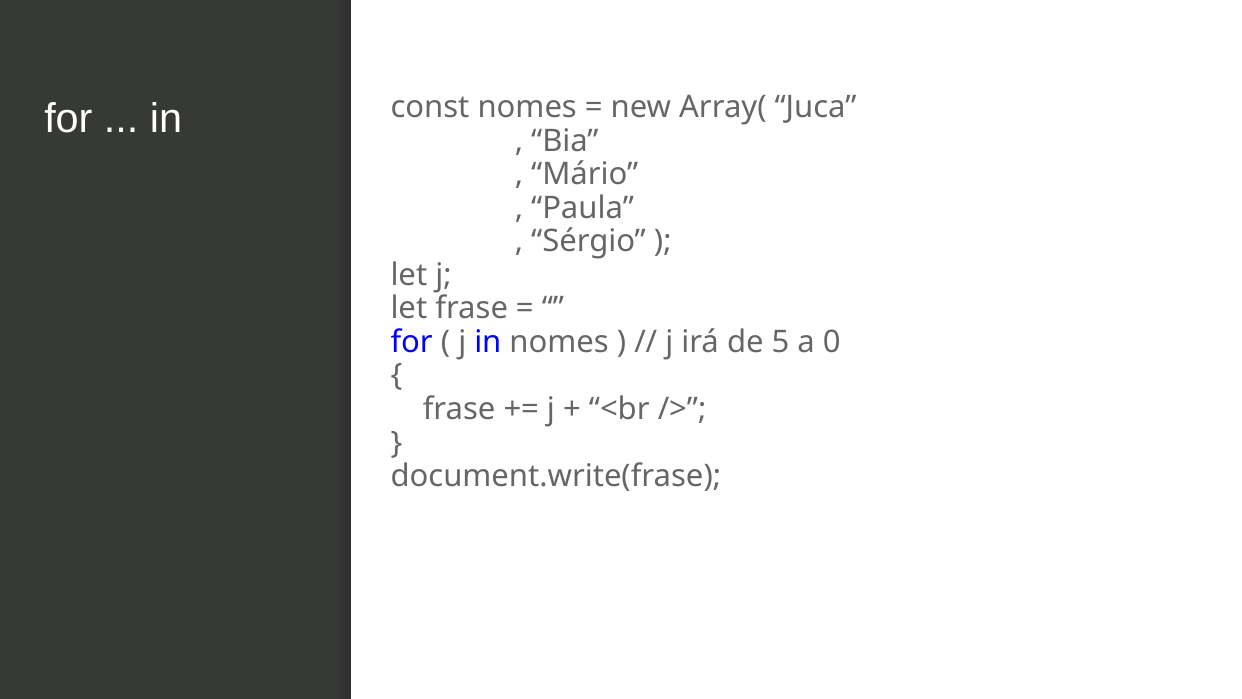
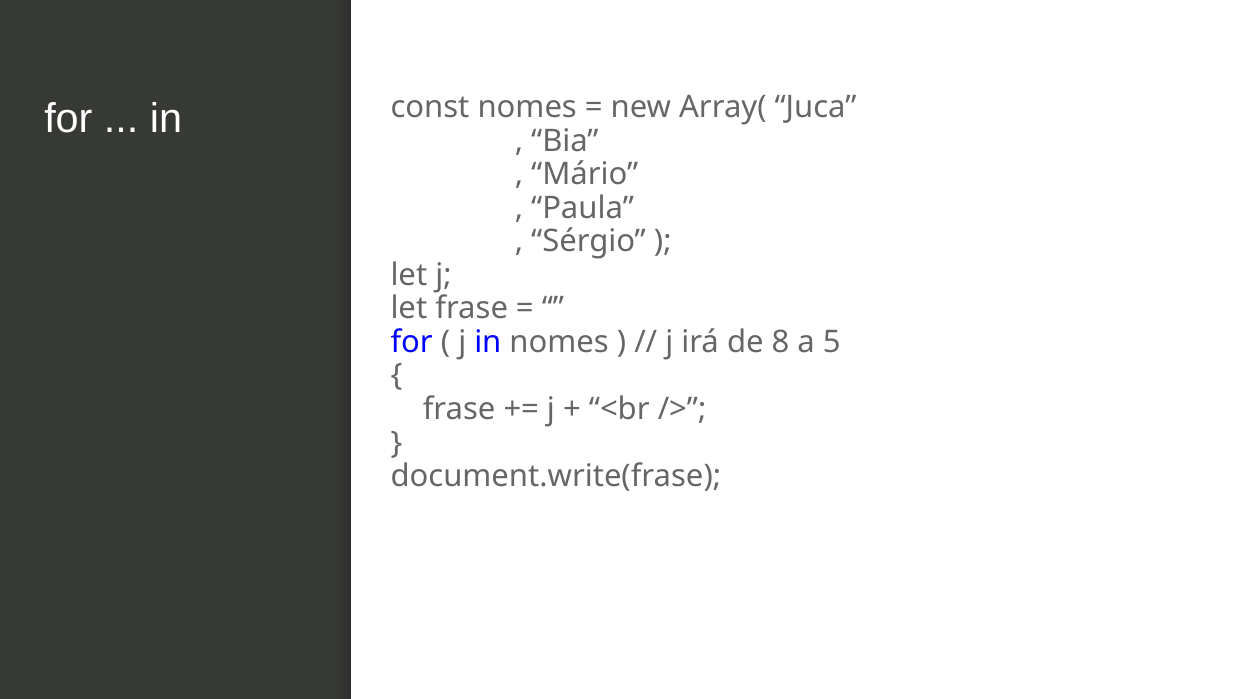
5: 5 -> 8 (781, 342)
0: 0 -> 5 (832, 342)
